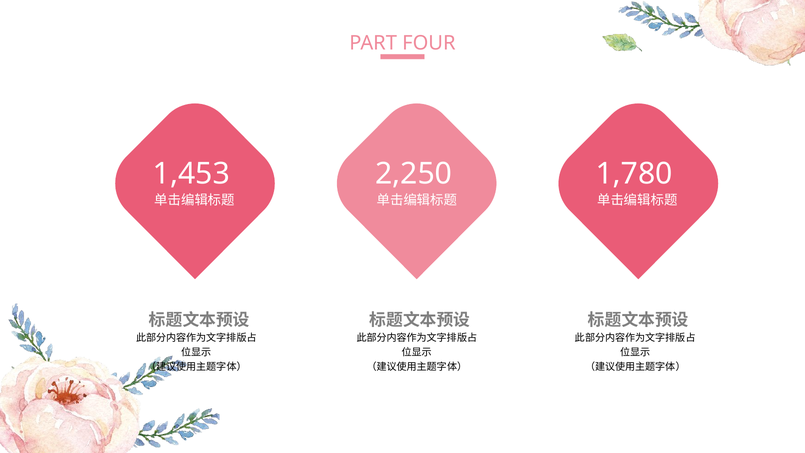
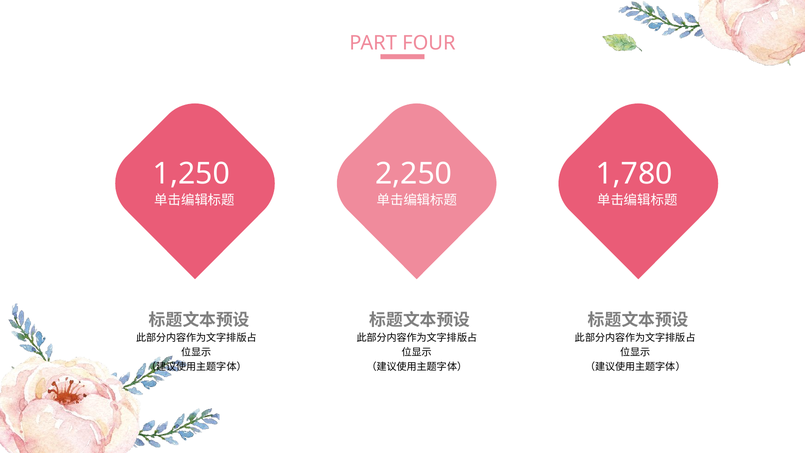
1,453: 1,453 -> 1,250 (191, 174)
